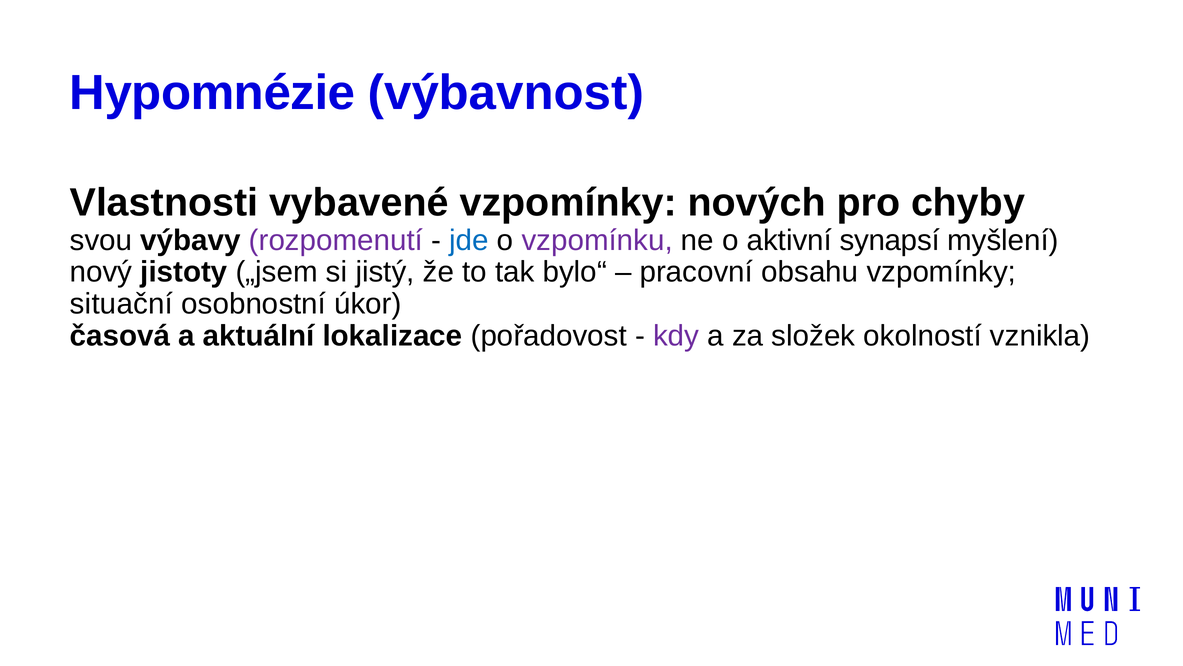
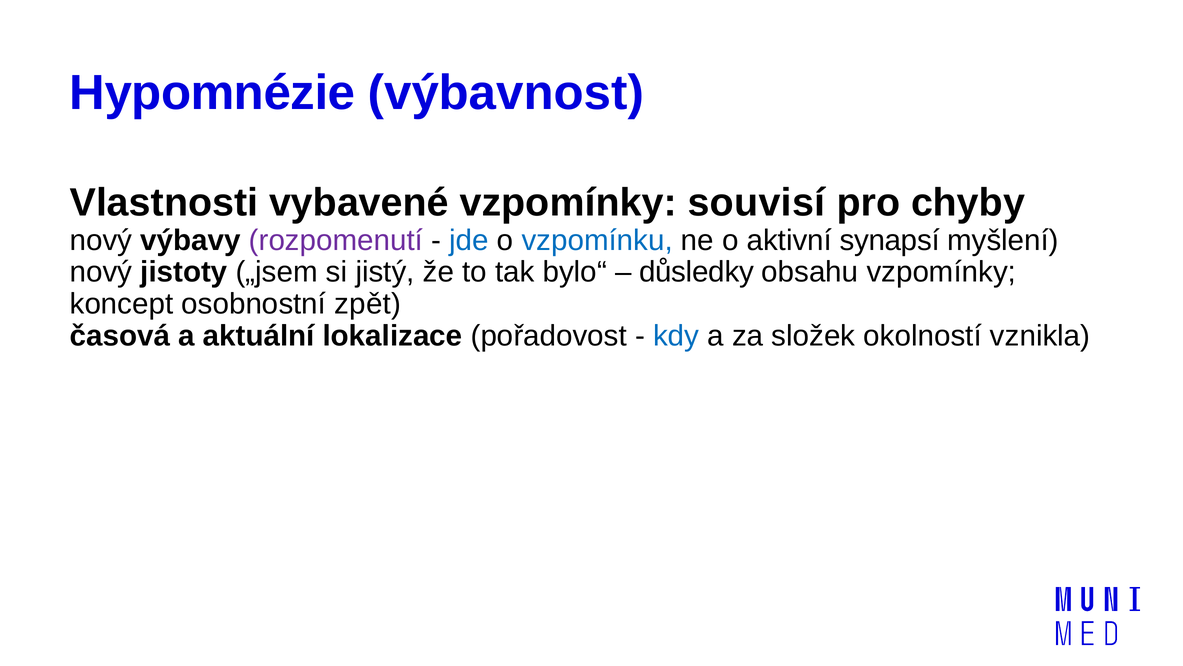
nových: nových -> souvisí (756, 203)
svou: svou -> nový (101, 240)
vzpomínku colour: purple -> blue (597, 240)
pracovní: pracovní -> důsledky (696, 272)
situační: situační -> koncept (122, 304)
úkor: úkor -> zpět (368, 304)
kdy colour: purple -> blue (676, 336)
